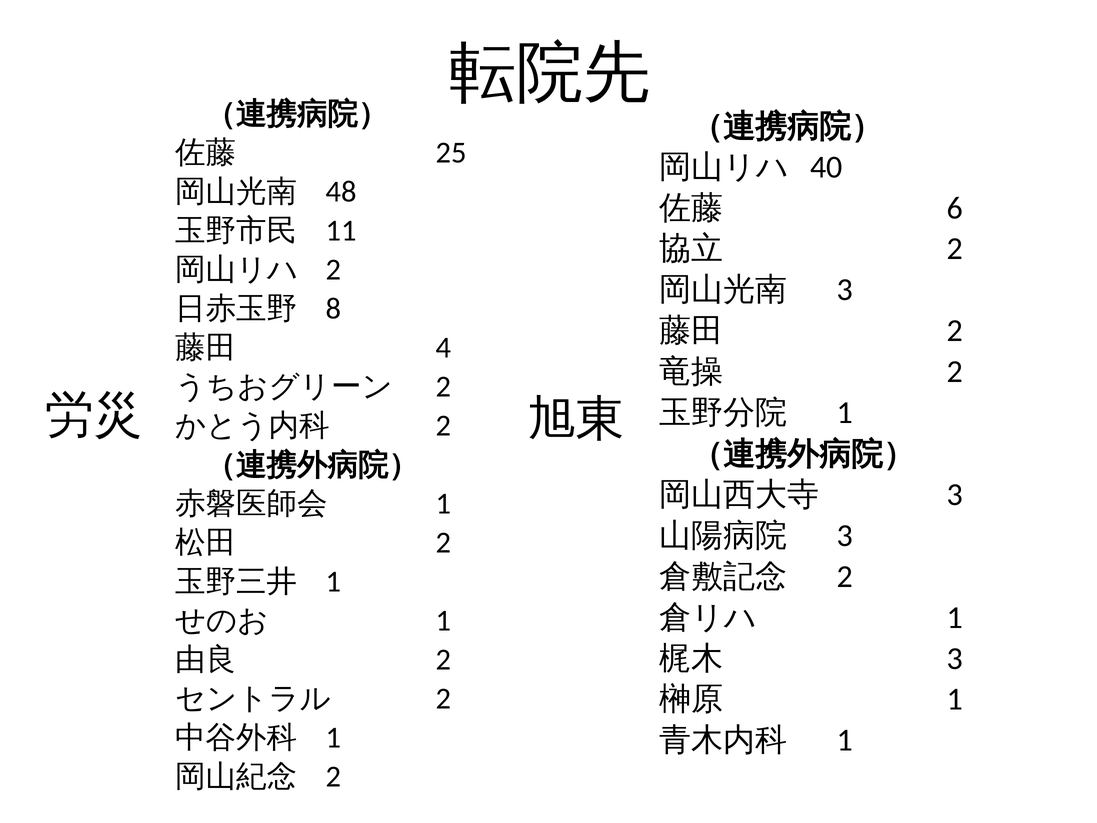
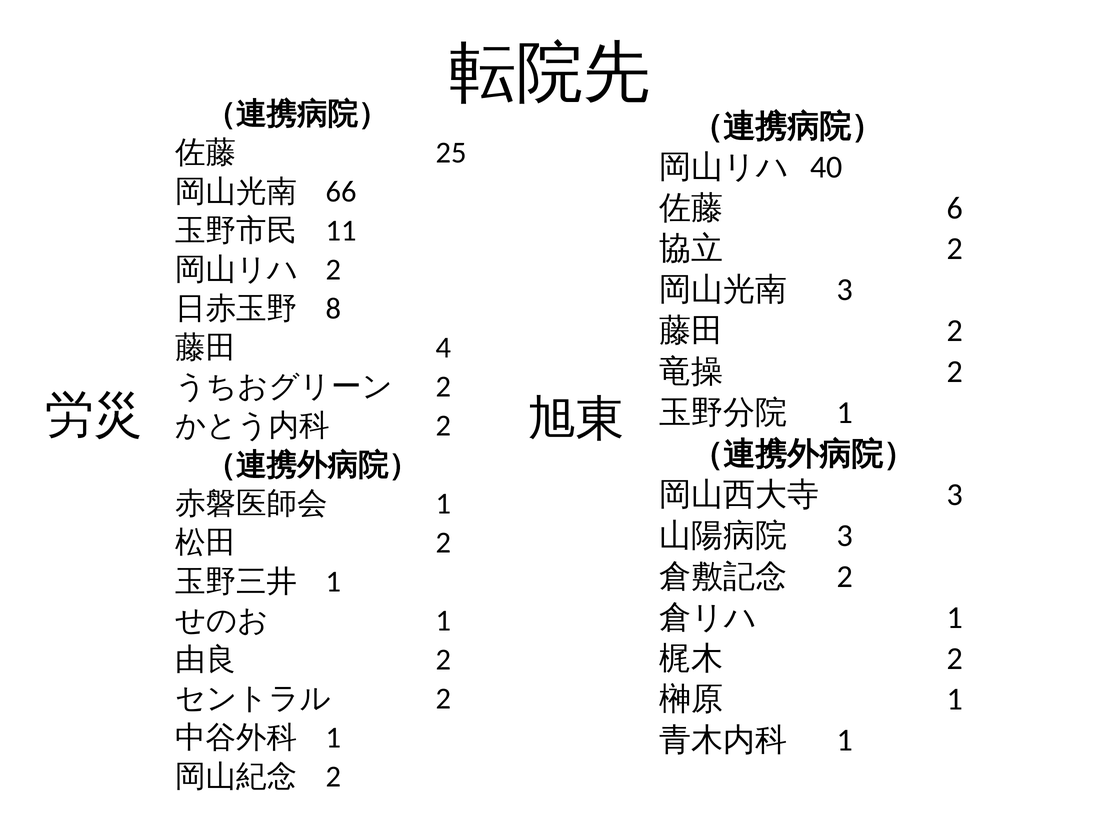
48: 48 -> 66 (341, 192)
3: 3 -> 2 (955, 658)
